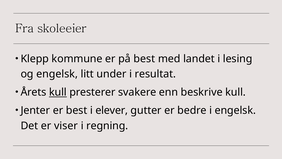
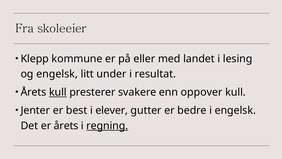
på best: best -> eller (144, 59)
beskrive: beskrive -> oppover (202, 92)
er viser: viser -> årets (66, 125)
regning underline: none -> present (107, 125)
